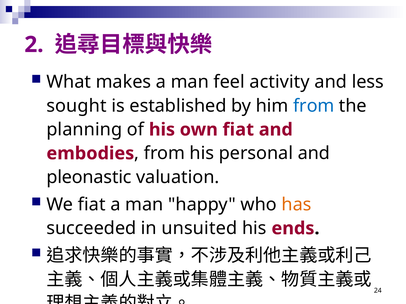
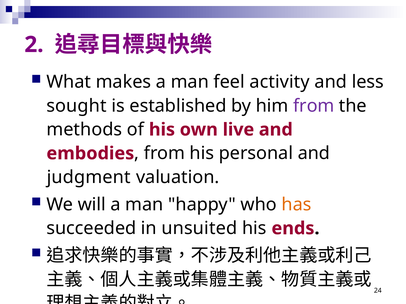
from colour: blue -> purple (314, 106)
planning: planning -> methods (84, 130)
own fiat: fiat -> live (238, 130)
pleonastic: pleonastic -> judgment (89, 177)
We fiat: fiat -> will (92, 205)
